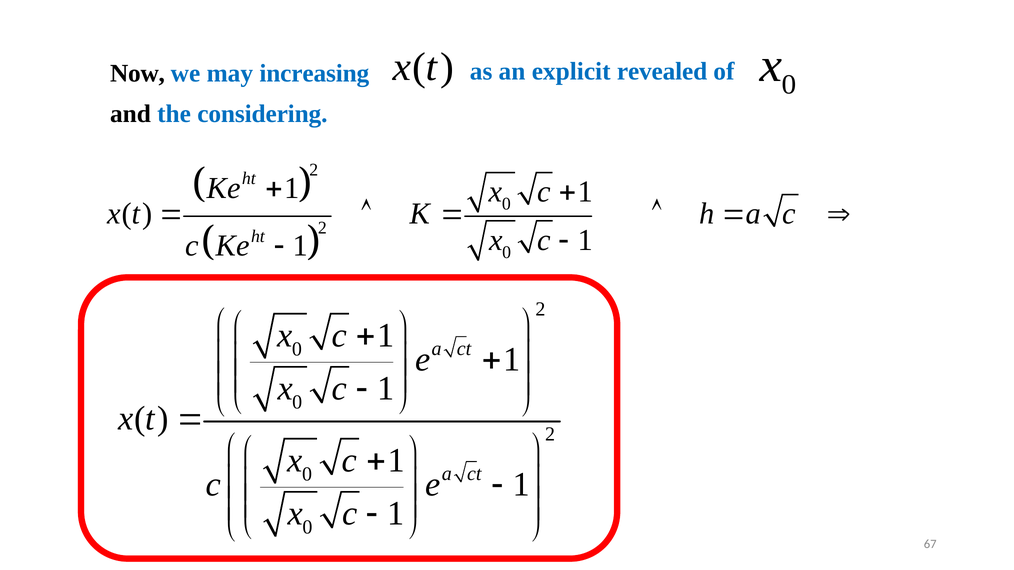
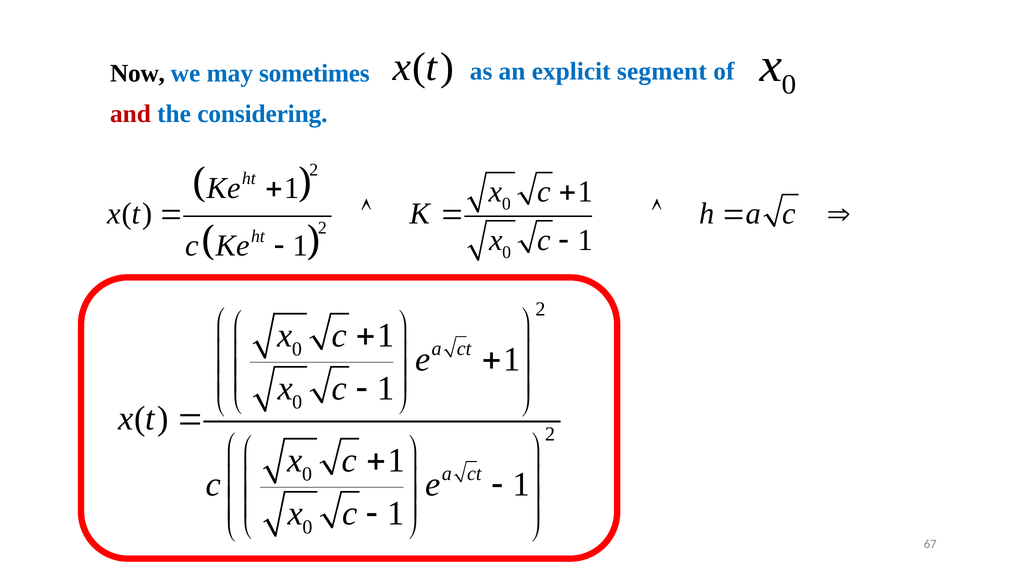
revealed: revealed -> segment (662, 72)
increasing: increasing -> sometimes (314, 73)
and colour: black -> red (130, 114)
